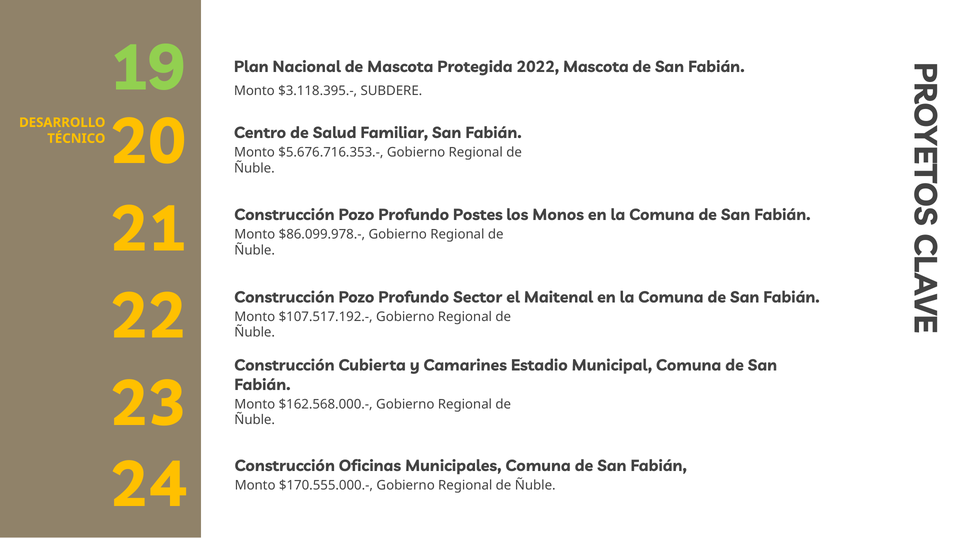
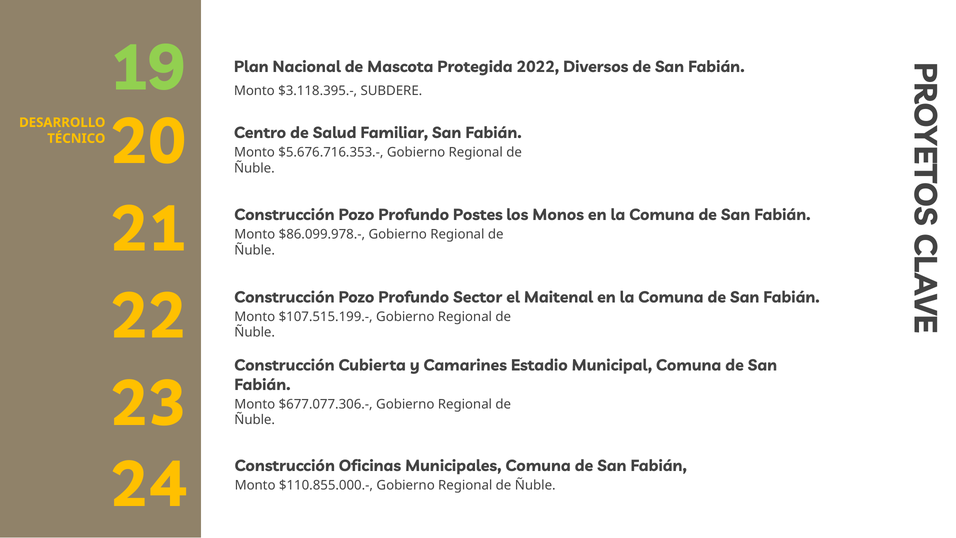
2022 Mascota: Mascota -> Diversos (596, 67)
$107.517.192.-: $107.517.192.- -> $107.515.199.- (326, 316)
$162.568.000.-: $162.568.000.- -> $677.077.306.- (326, 404)
$170.555.000.-: $170.555.000.- -> $110.855.000.- (326, 485)
